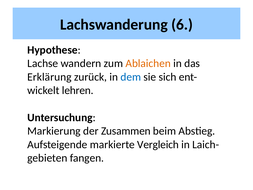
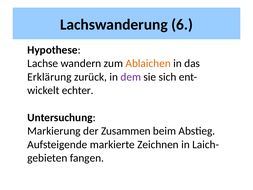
dem colour: blue -> purple (131, 77)
lehren: lehren -> echter (78, 90)
Vergleich: Vergleich -> Zeichnen (158, 144)
